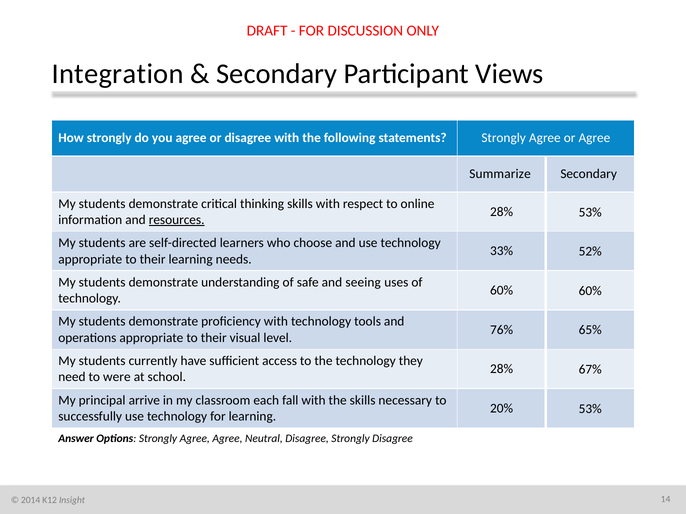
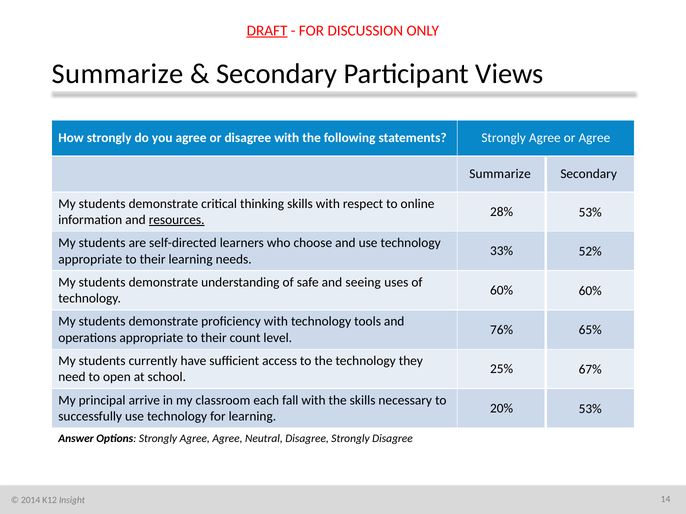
DRAFT underline: none -> present (267, 31)
Integration: Integration -> Summarize (118, 74)
visual: visual -> count (245, 338)
28%: 28% -> 25% (502, 369)
were: were -> open (117, 377)
